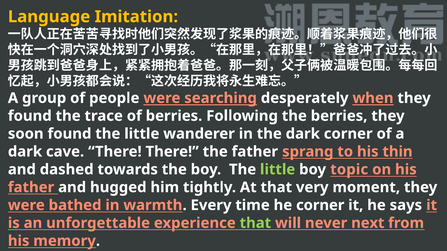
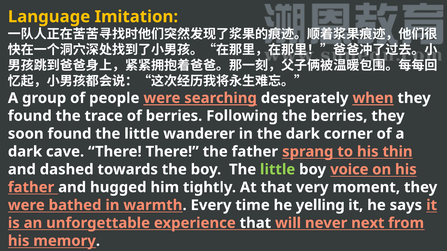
topic: topic -> voice (349, 170)
he corner: corner -> yelling (320, 206)
that colour: light green -> white (255, 223)
